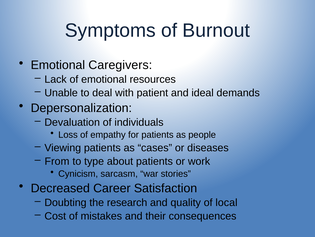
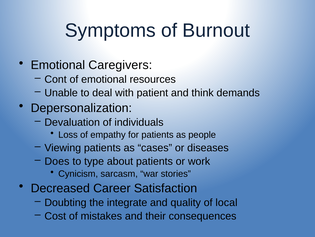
Lack: Lack -> Cont (56, 79)
ideal: ideal -> think (203, 93)
From: From -> Does (57, 161)
research: research -> integrate (127, 202)
